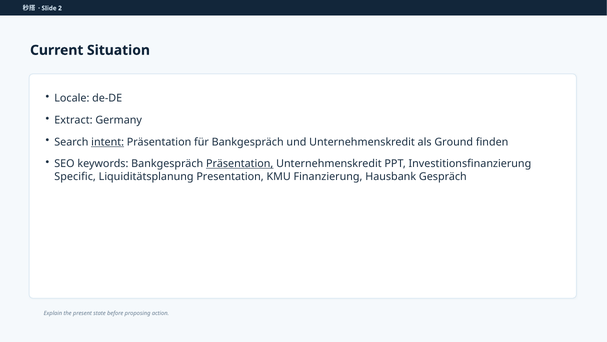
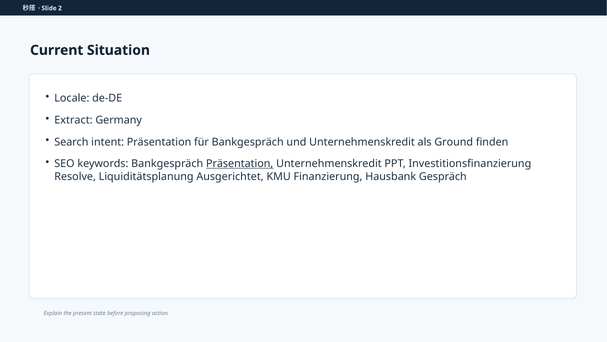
intent underline: present -> none (108, 142)
Specific: Specific -> Resolve (75, 176)
Presentation: Presentation -> Ausgerichtet (230, 176)
